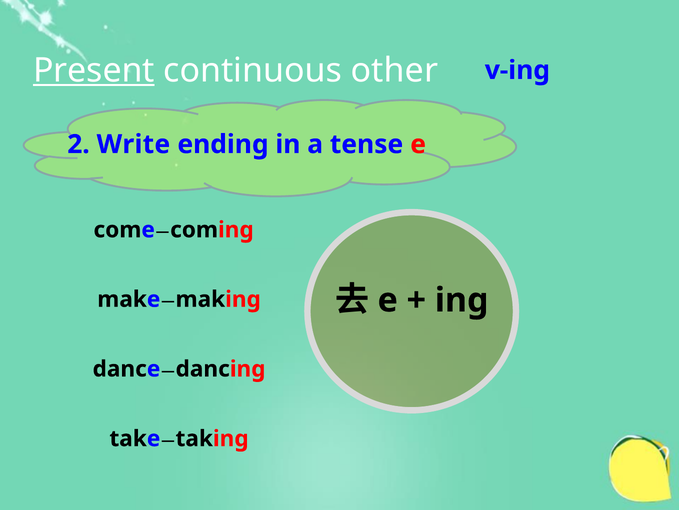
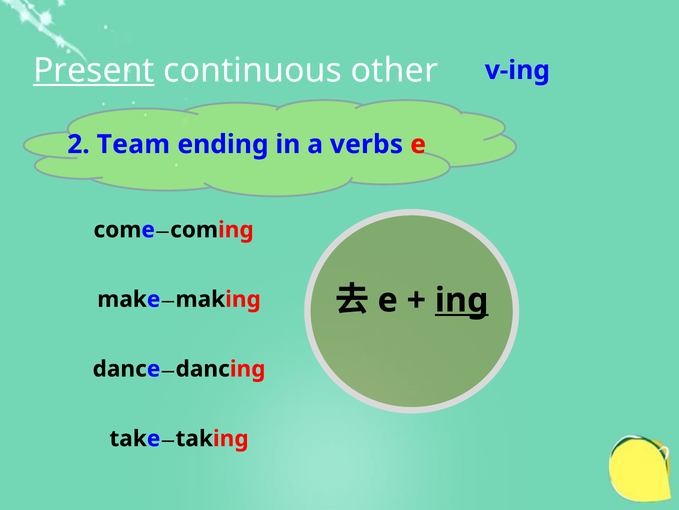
Write: Write -> Team (133, 144)
tense: tense -> verbs (366, 144)
ing underline: none -> present (462, 300)
